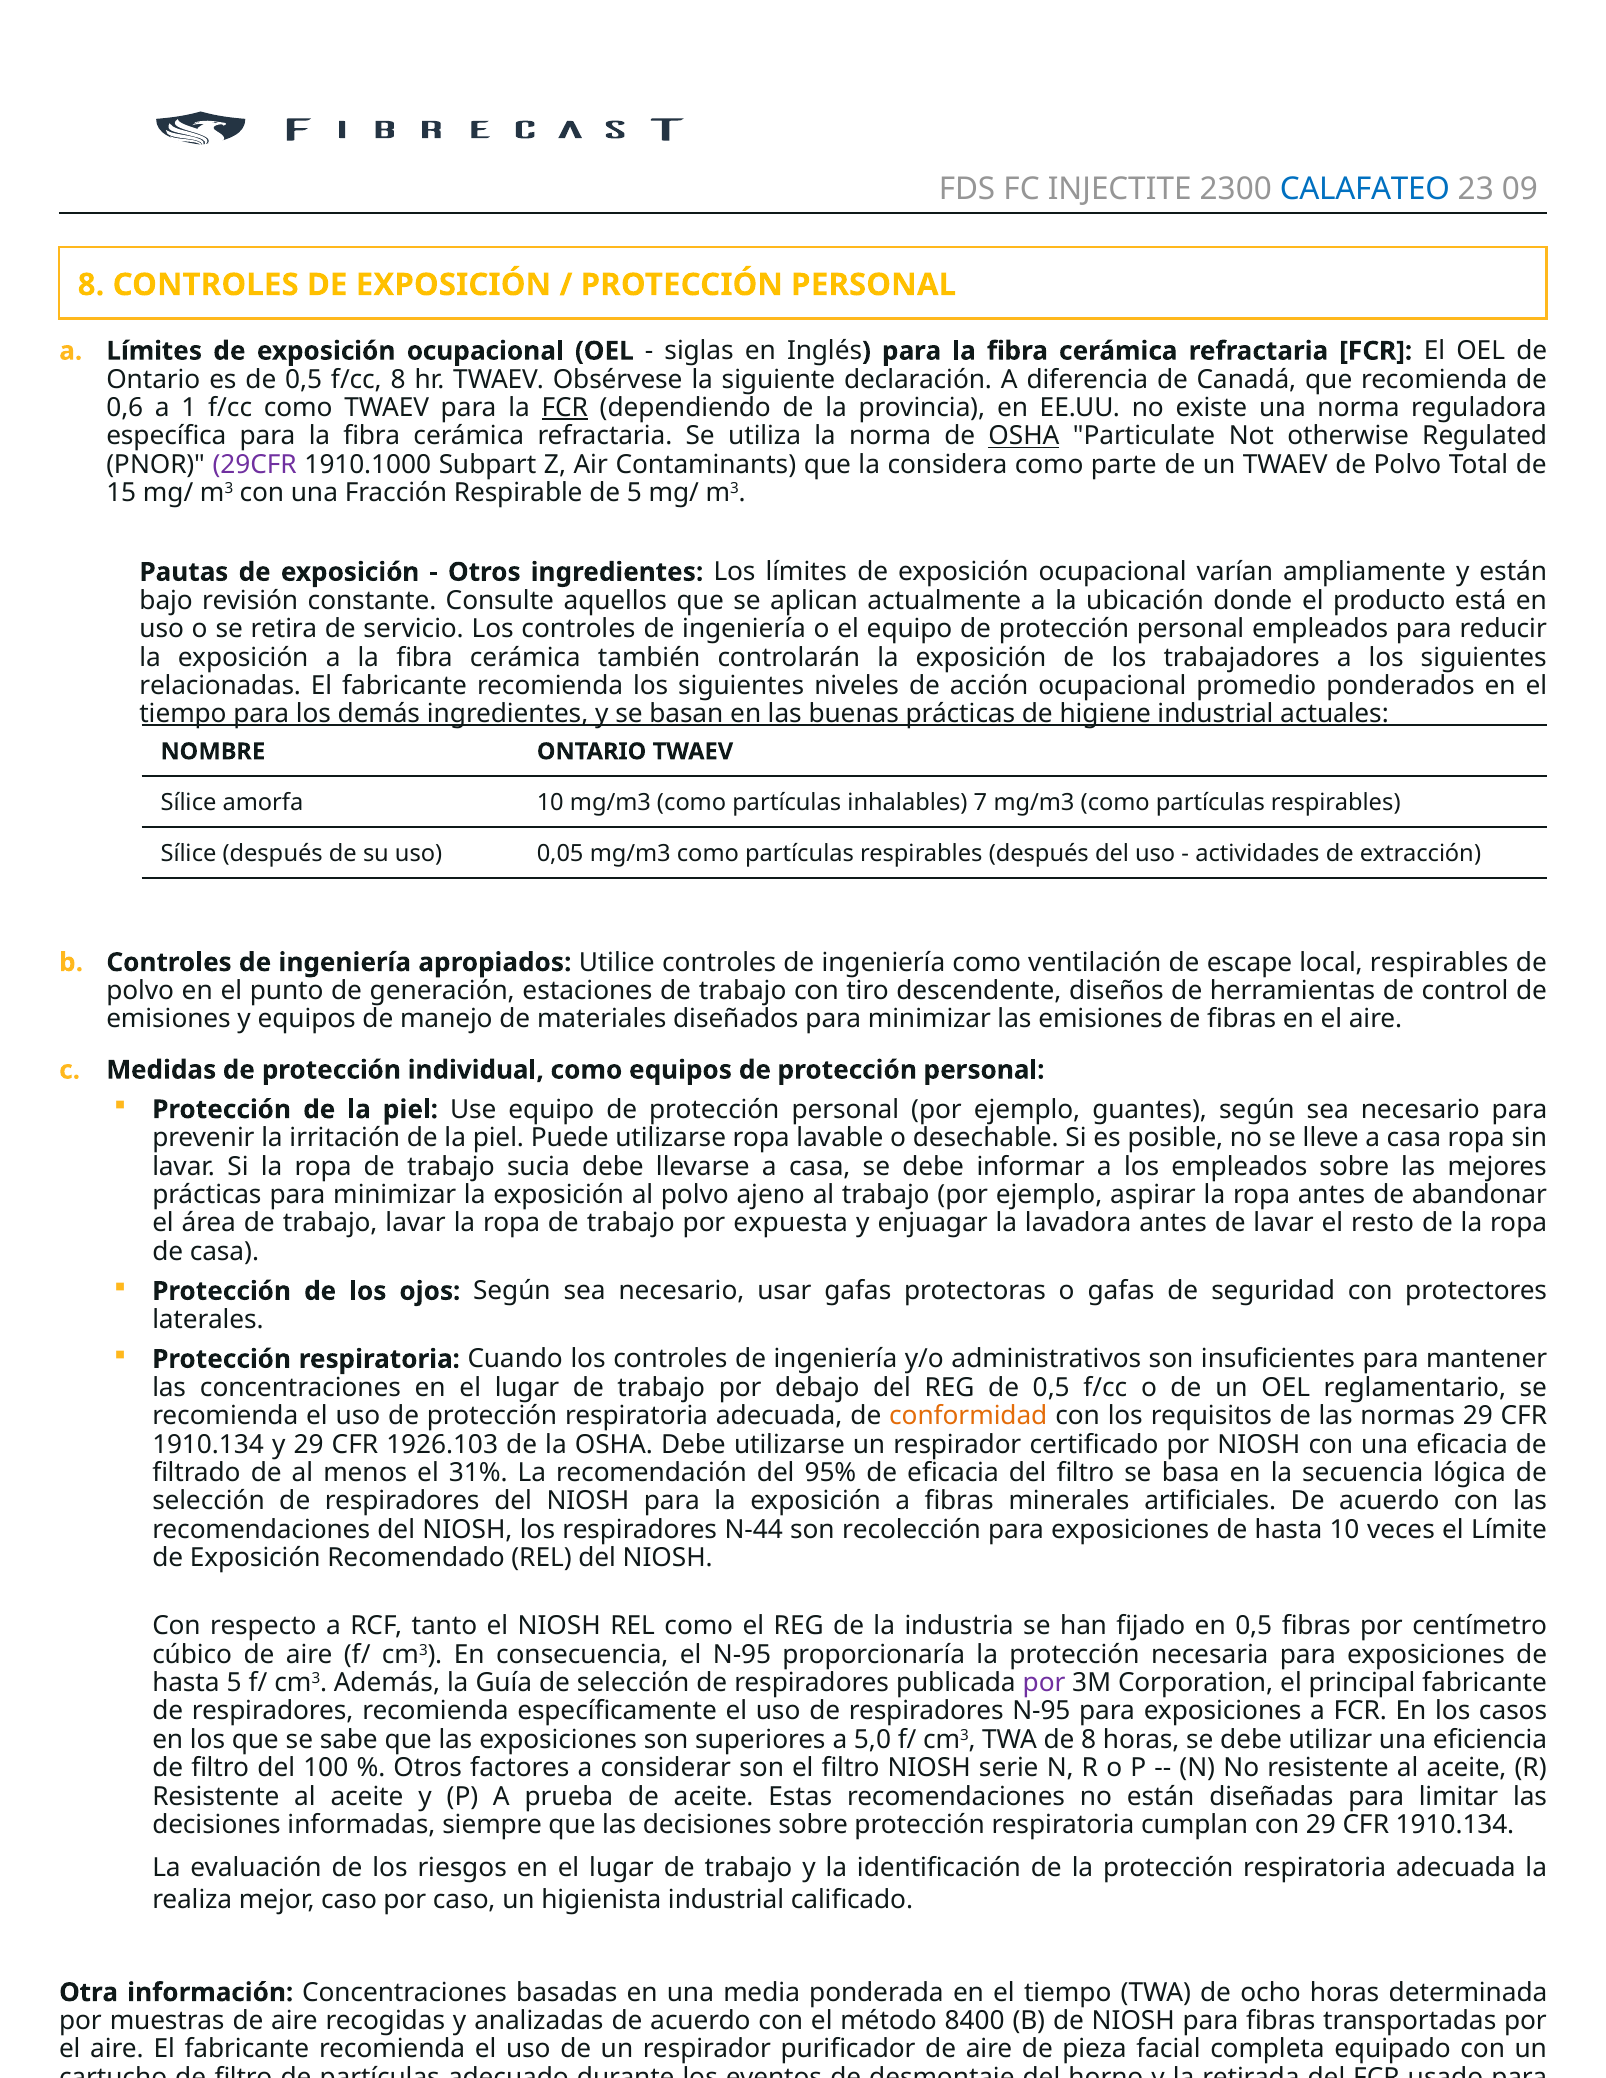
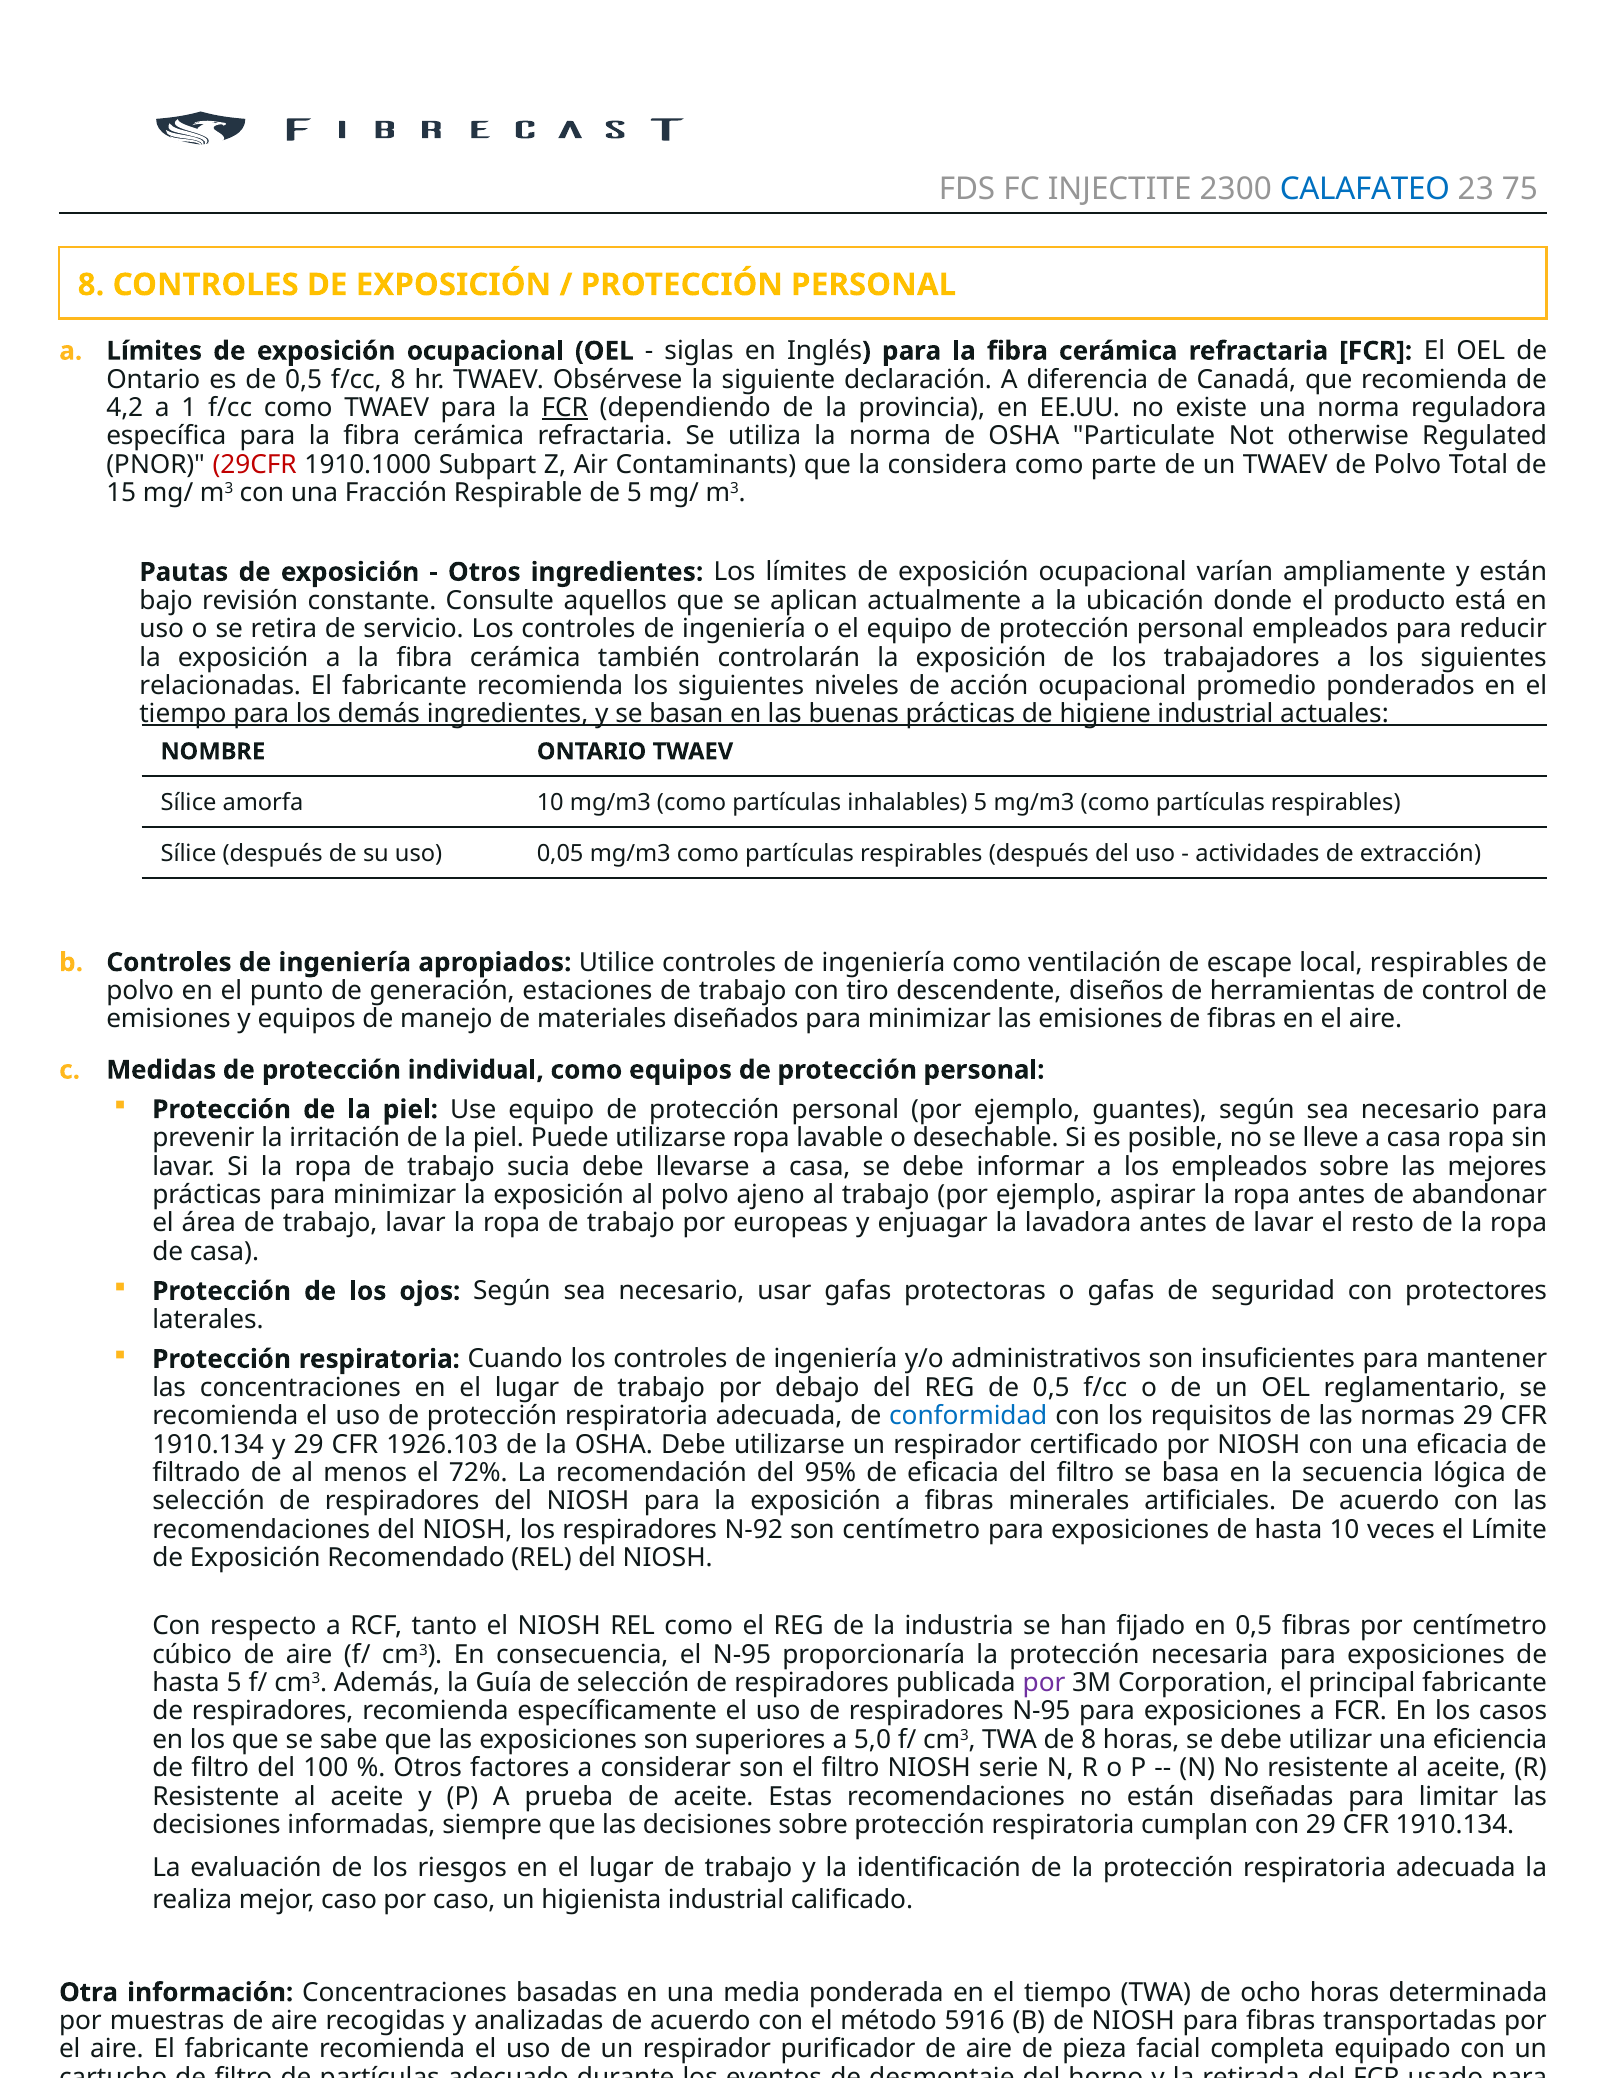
09: 09 -> 75 (1520, 189)
0,6: 0,6 -> 4,2 (125, 408)
OSHA underline: present -> none (1024, 436)
29CFR colour: purple -> red (255, 465)
inhalables 7: 7 -> 5 (980, 803)
expuesta: expuesta -> europeas (791, 1223)
conformidad colour: orange -> blue (968, 1416)
31%: 31% -> 72% (478, 1473)
N-44: N-44 -> N-92 (754, 1530)
son recolección: recolección -> centímetro (911, 1530)
8400: 8400 -> 5916 (975, 2021)
